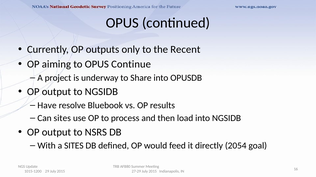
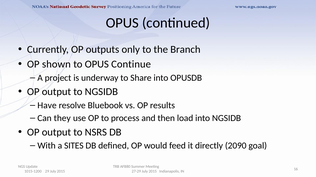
Recent: Recent -> Branch (185, 50)
aiming: aiming -> shown (56, 64)
Can sites: sites -> they (62, 119)
2054: 2054 -> 2090 (236, 146)
